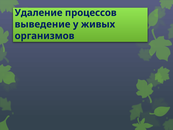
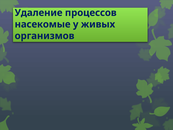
выведение: выведение -> насекомые (43, 24)
